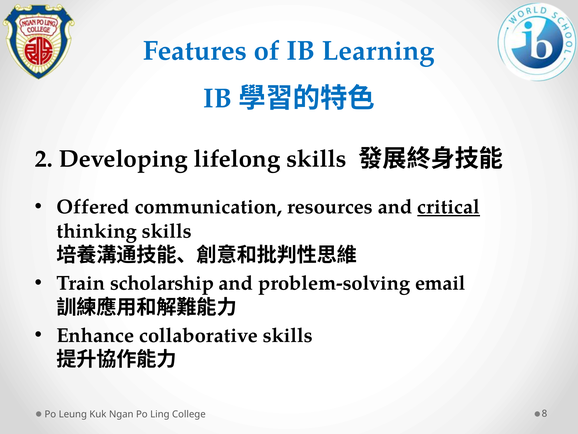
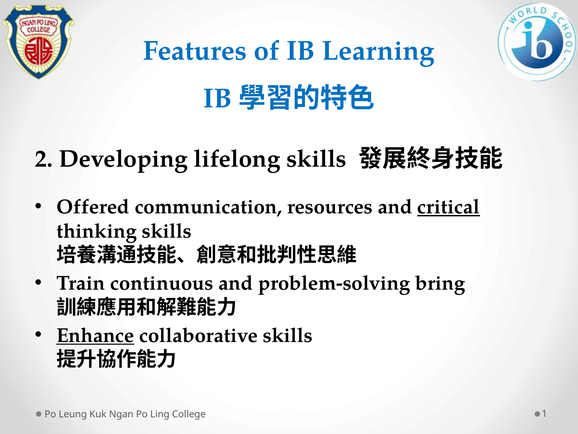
scholarship: scholarship -> continuous (162, 283)
email: email -> bring (440, 283)
Enhance underline: none -> present (95, 335)
8: 8 -> 1 (545, 413)
